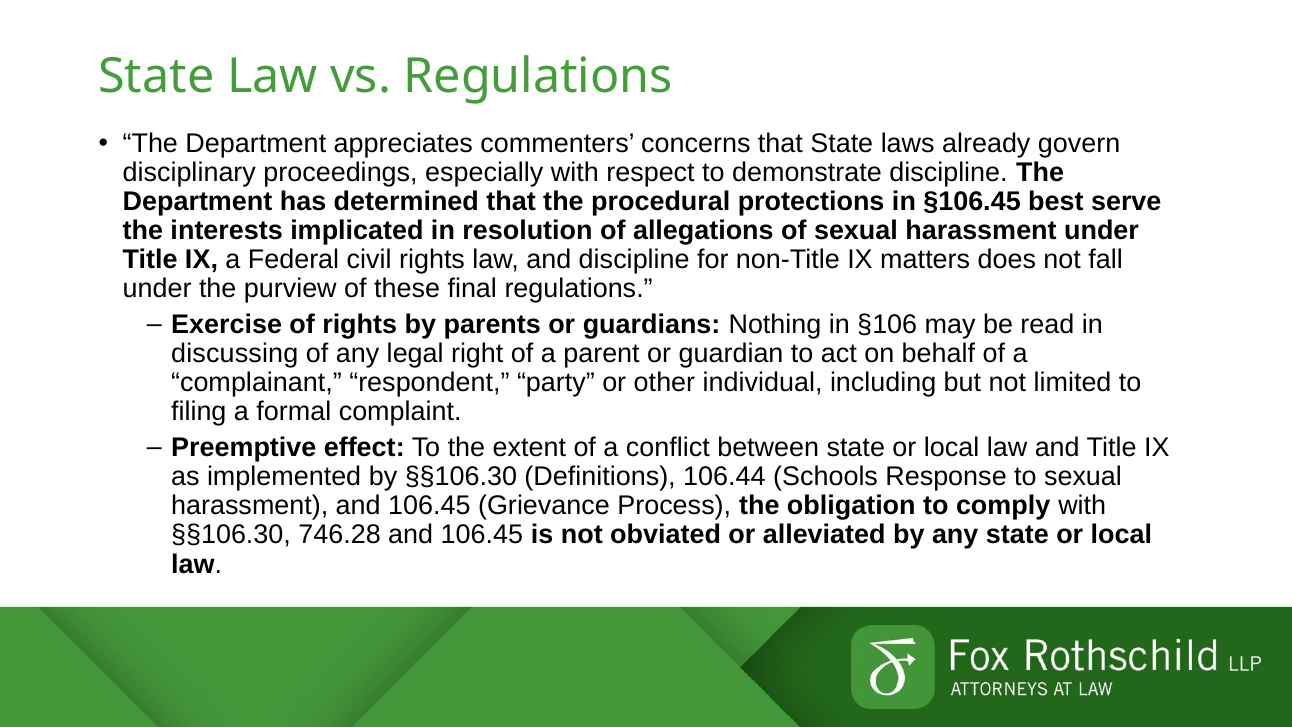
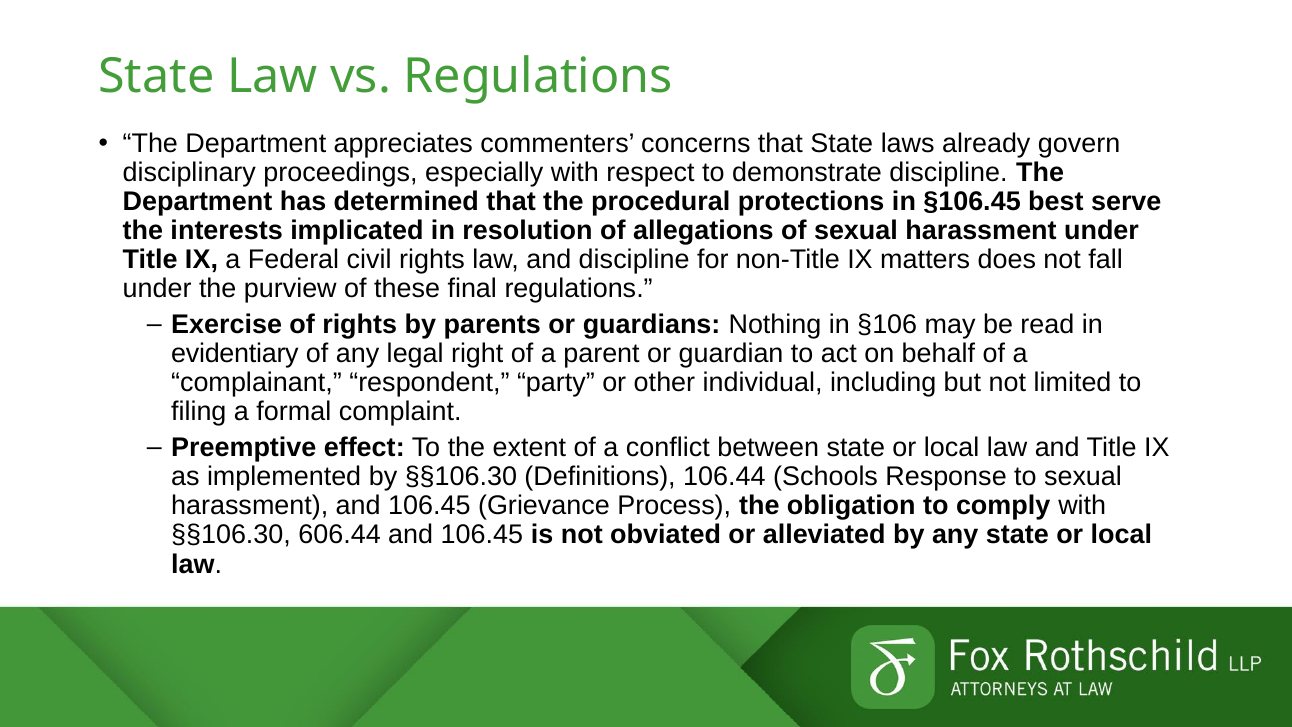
discussing: discussing -> evidentiary (235, 354)
746.28: 746.28 -> 606.44 (340, 535)
